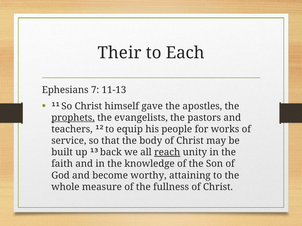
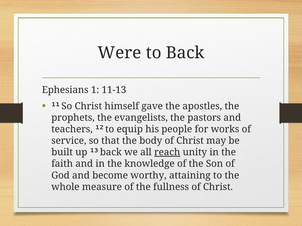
Their: Their -> Were (120, 53)
to Each: Each -> Back (185, 53)
7: 7 -> 1 (95, 90)
prophets underline: present -> none (73, 118)
